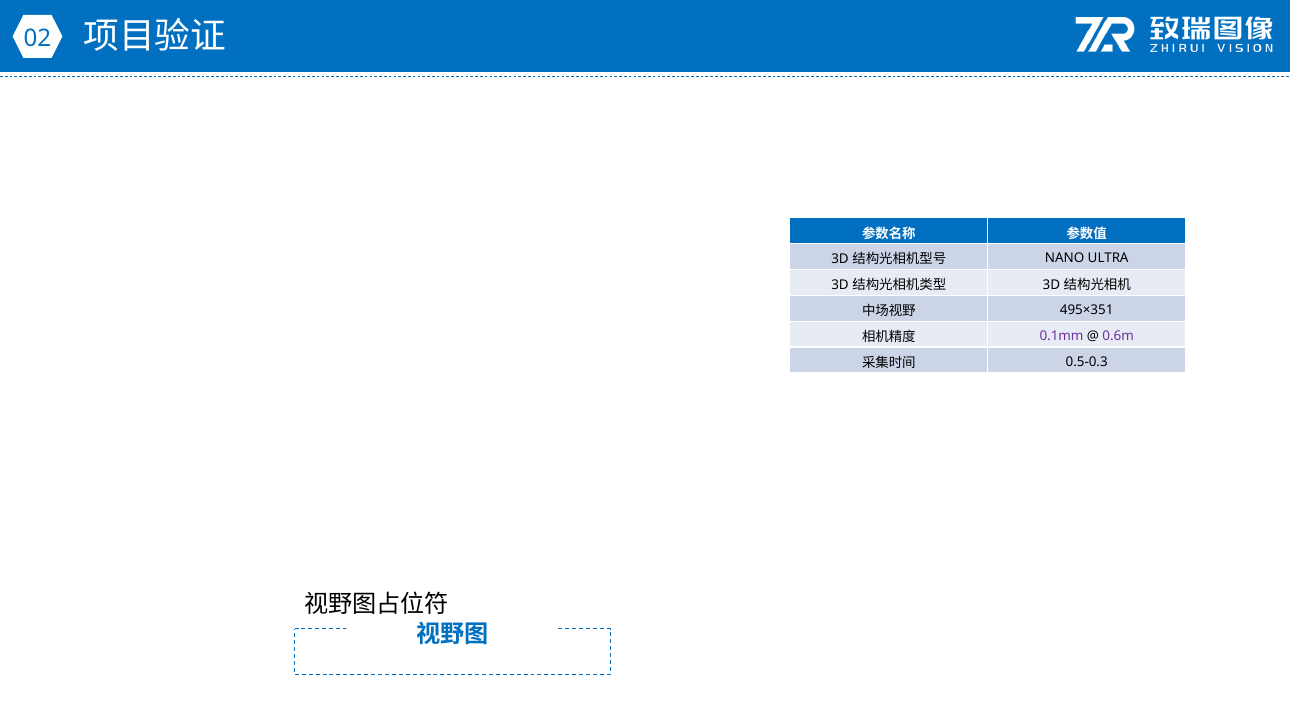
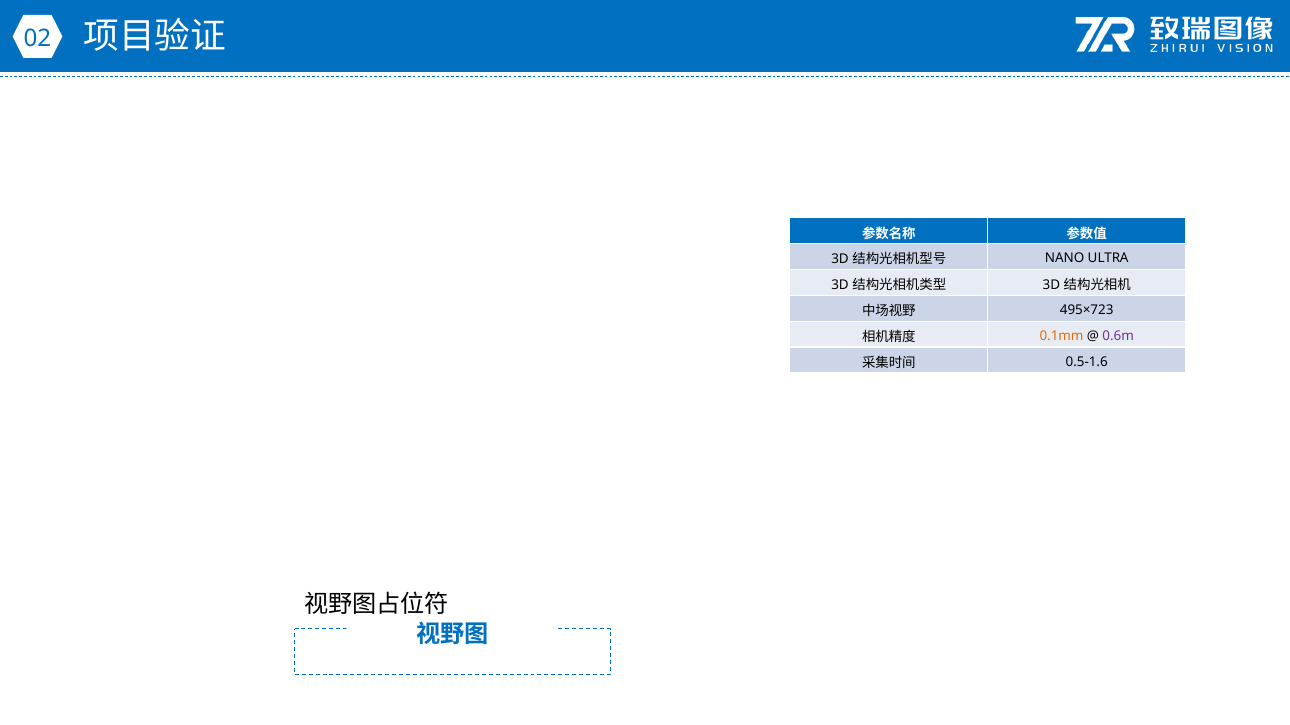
495×351: 495×351 -> 495×723 (1087, 310)
0.1mm colour: purple -> orange (1062, 336)
0.5-0.3: 0.5-0.3 -> 0.5-1.6 (1087, 362)
